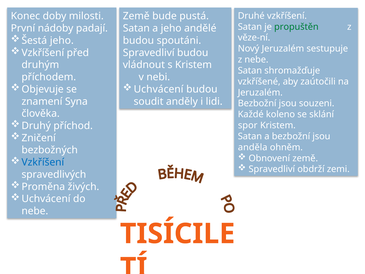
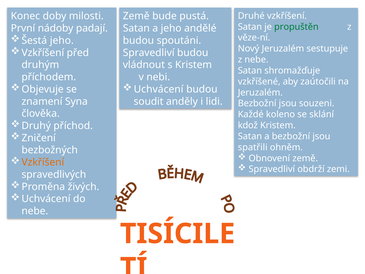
spor: spor -> kdož (248, 125)
anděla: anděla -> spatřili (253, 147)
Vzkříšení colour: blue -> orange (43, 162)
